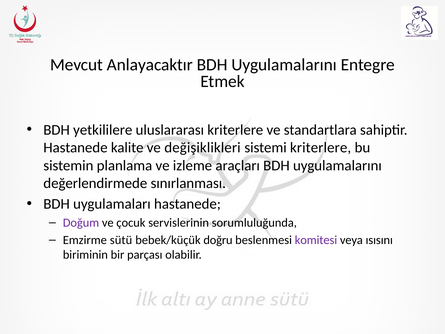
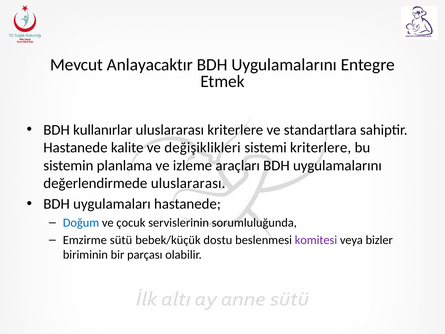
yetkililere: yetkililere -> kullanırlar (103, 130)
değerlendirmede sınırlanması: sınırlanması -> uluslararası (188, 183)
Doğum colour: purple -> blue (81, 223)
doğru: doğru -> dostu (218, 240)
ısısını: ısısını -> bizler (379, 240)
